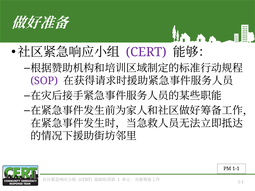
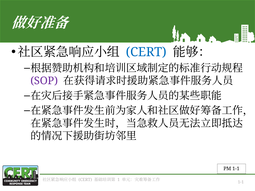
CERT colour: purple -> blue (146, 52)
